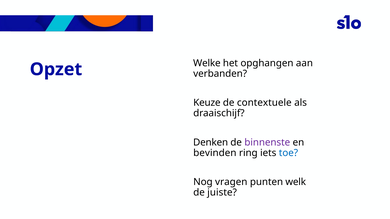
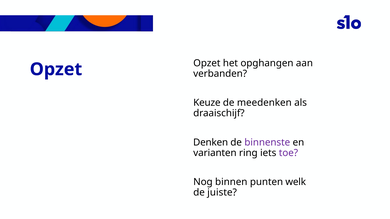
Welke: Welke -> Opzet (207, 63)
contextuele: contextuele -> meedenken (264, 103)
bevinden: bevinden -> varianten (215, 153)
toe colour: blue -> purple (288, 153)
vragen: vragen -> binnen (231, 182)
